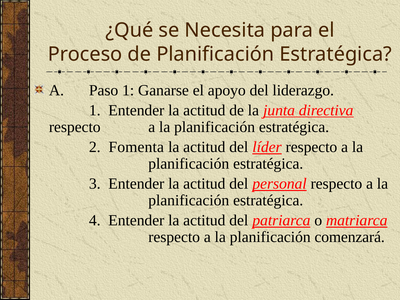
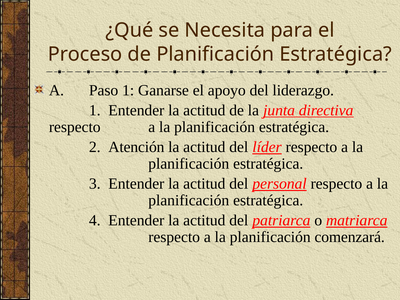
Fomenta: Fomenta -> Atención (136, 147)
